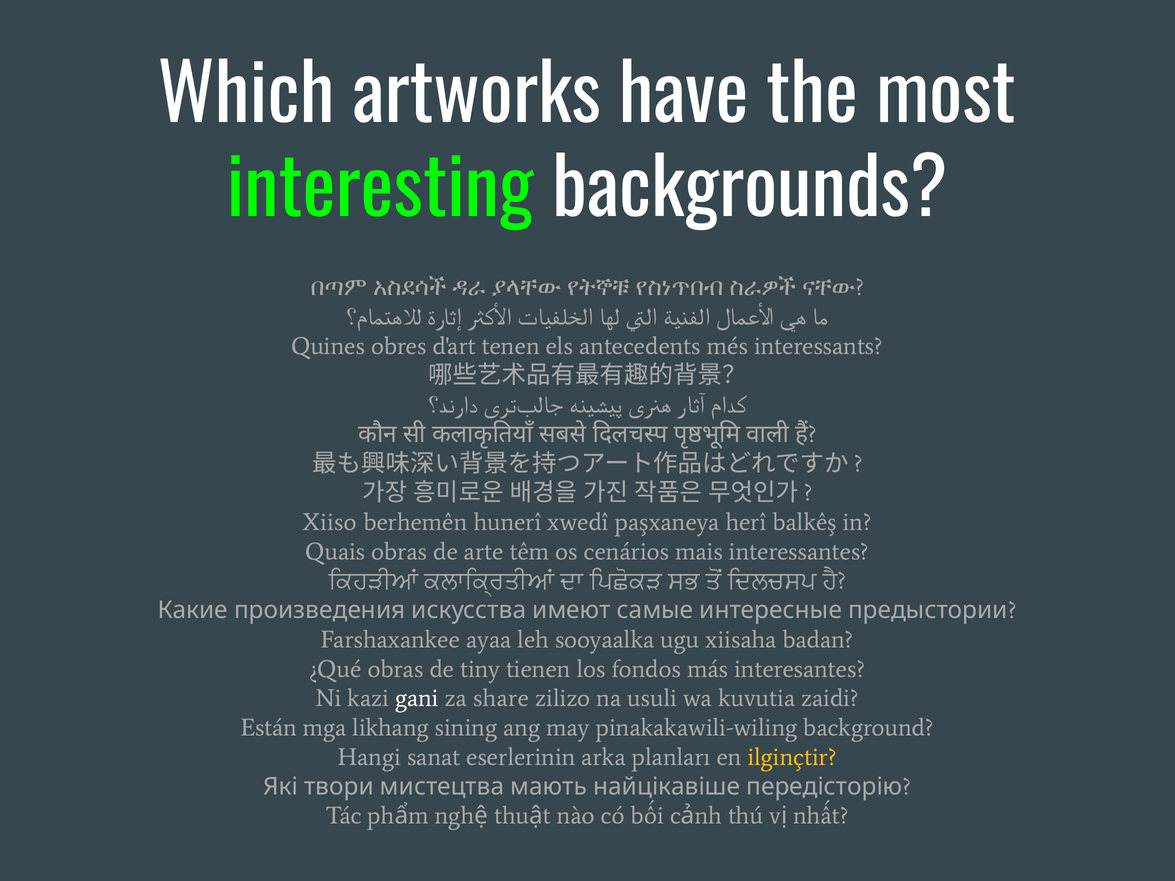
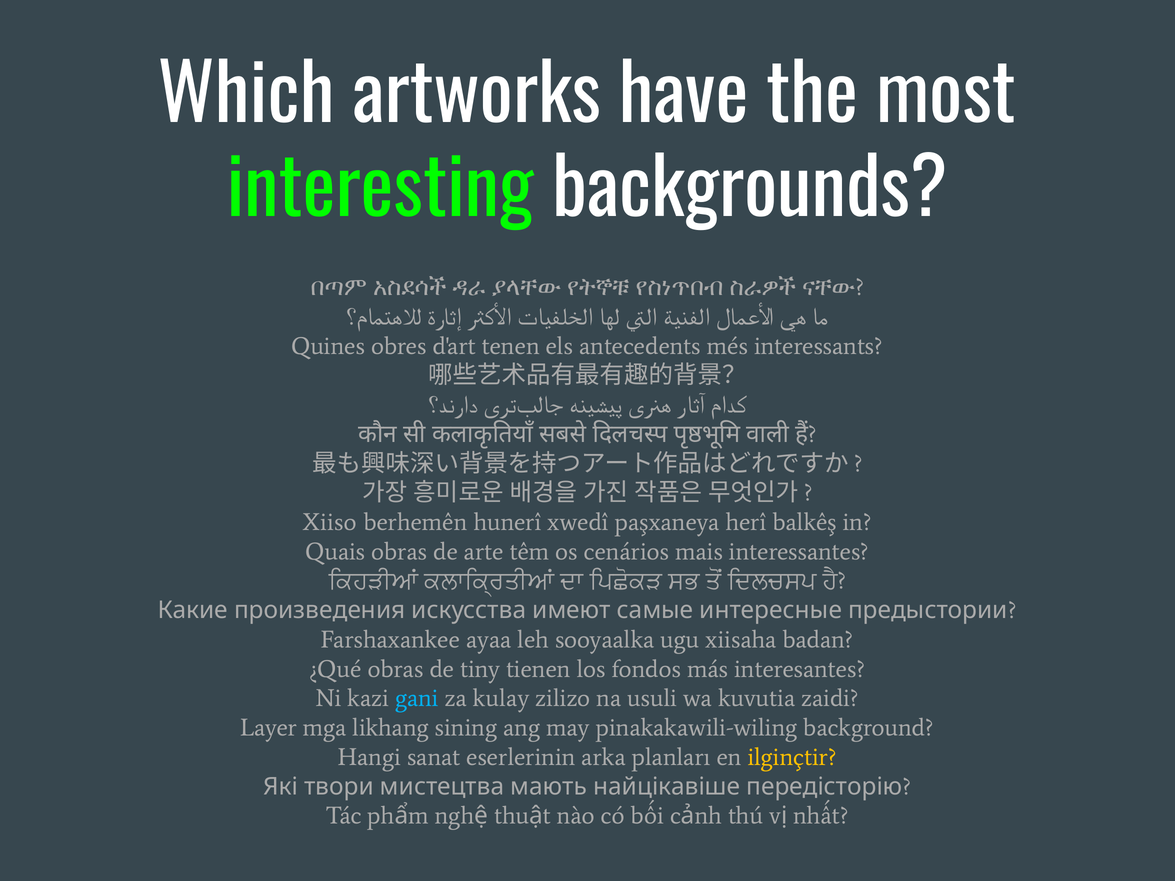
gani colour: white -> light blue (417, 699)
share: share -> kulay (501, 699)
Están: Están -> Layer (269, 728)
